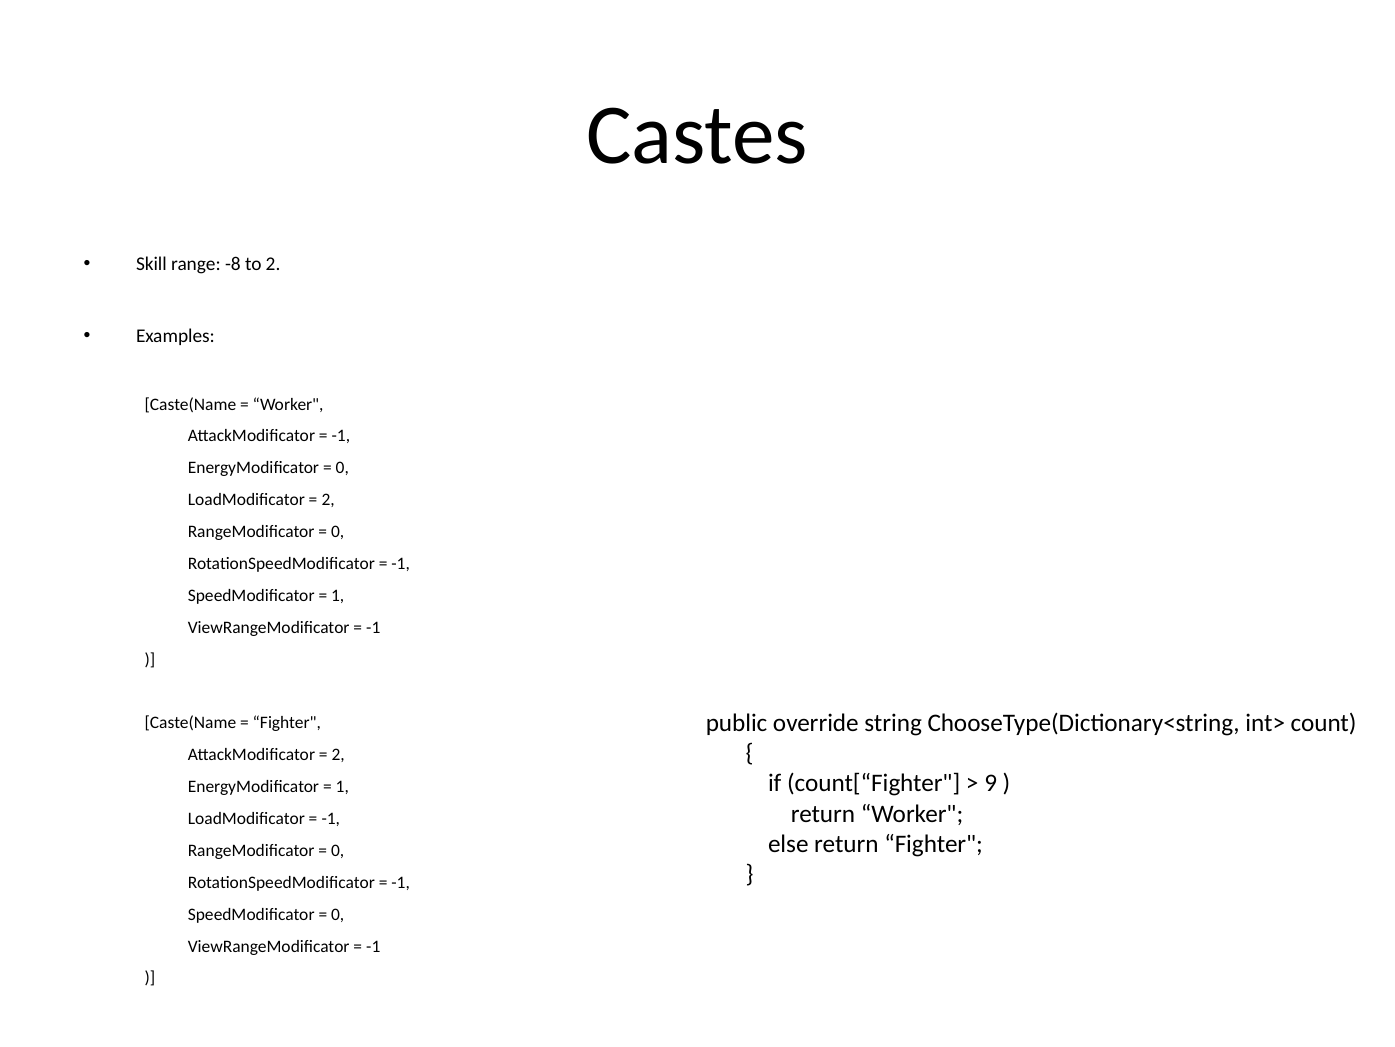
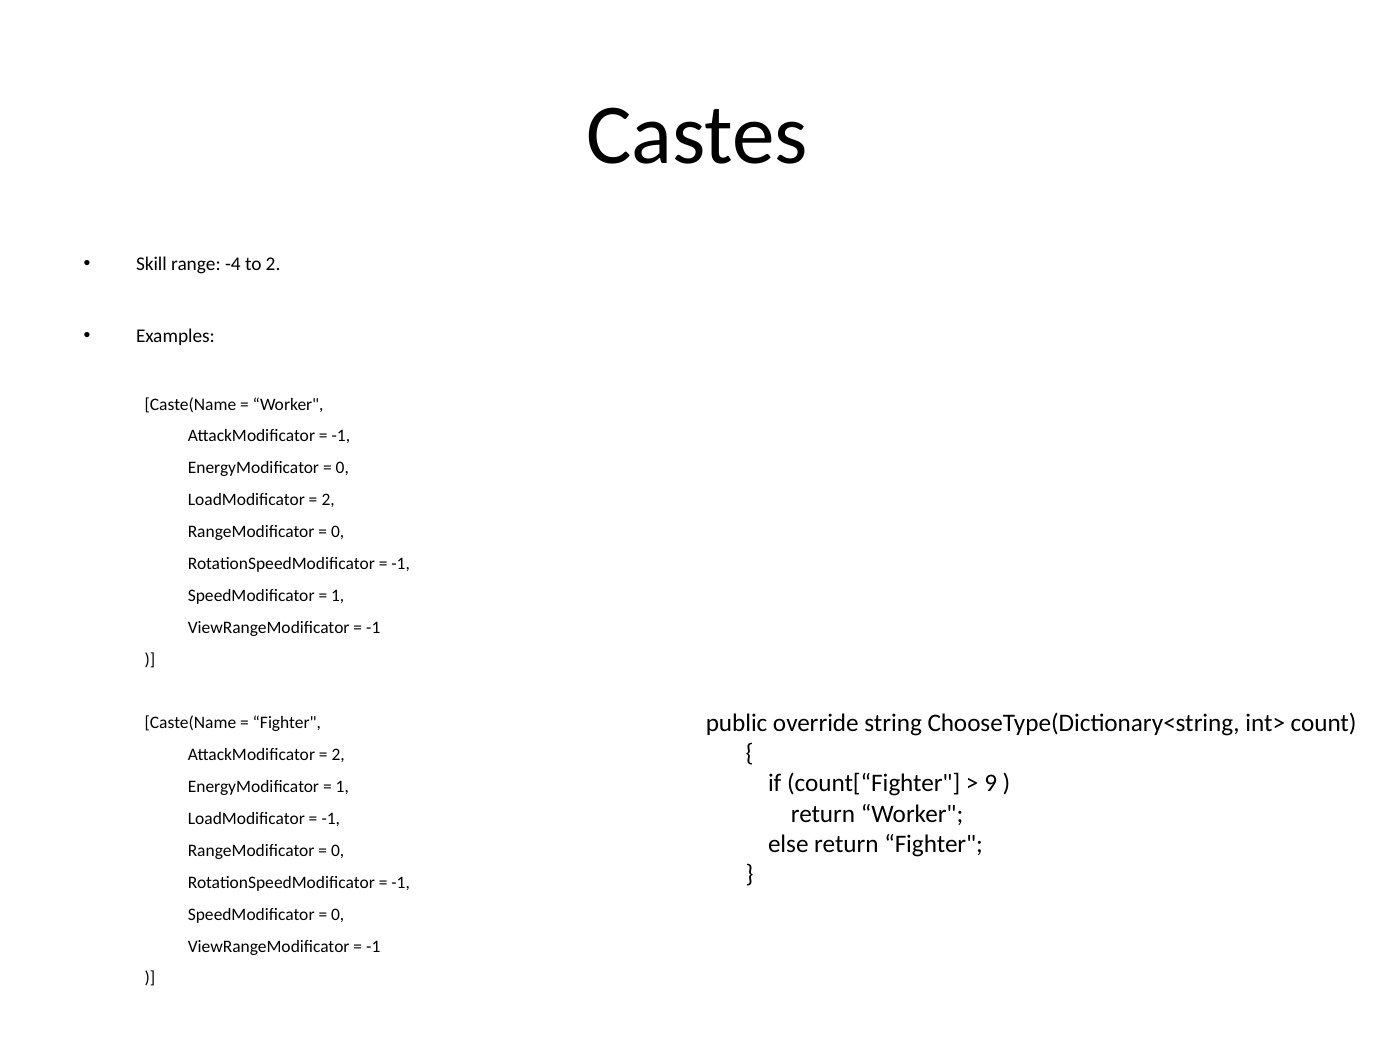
-8: -8 -> -4 (233, 264)
